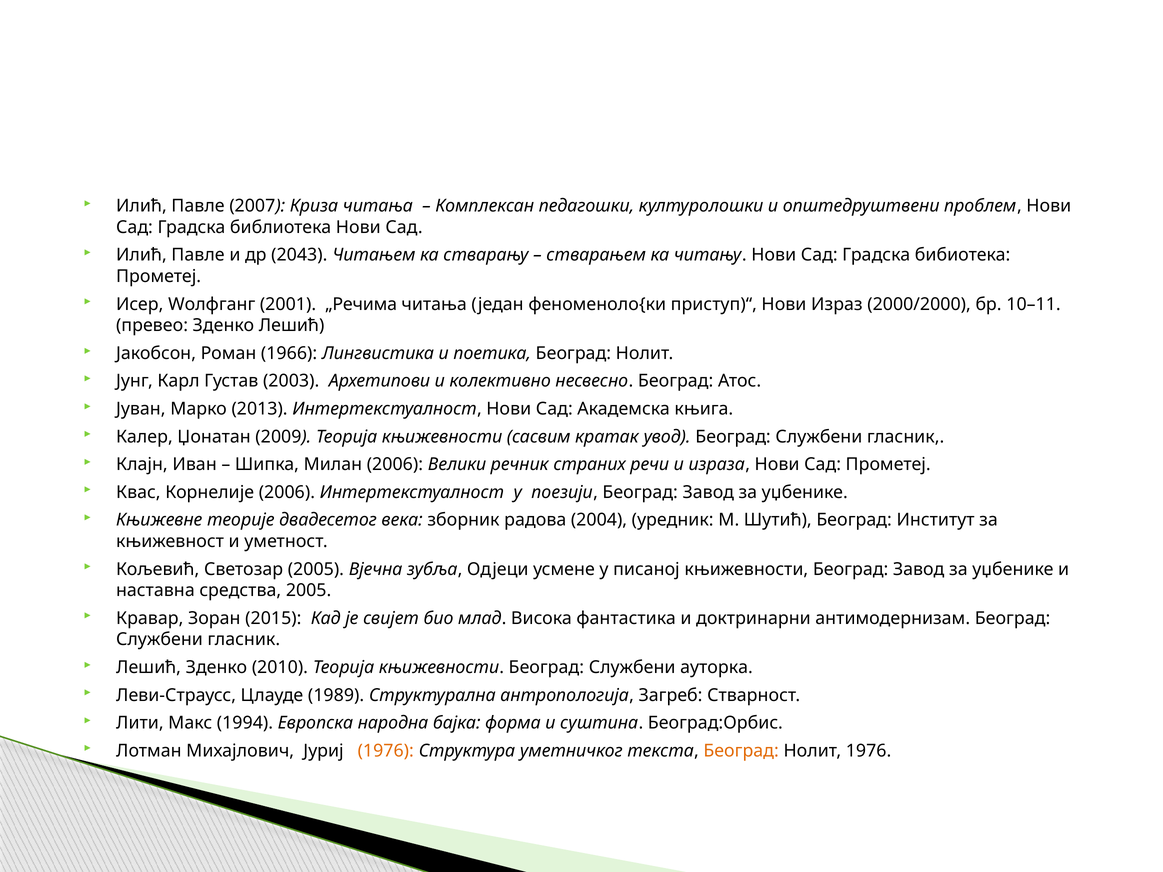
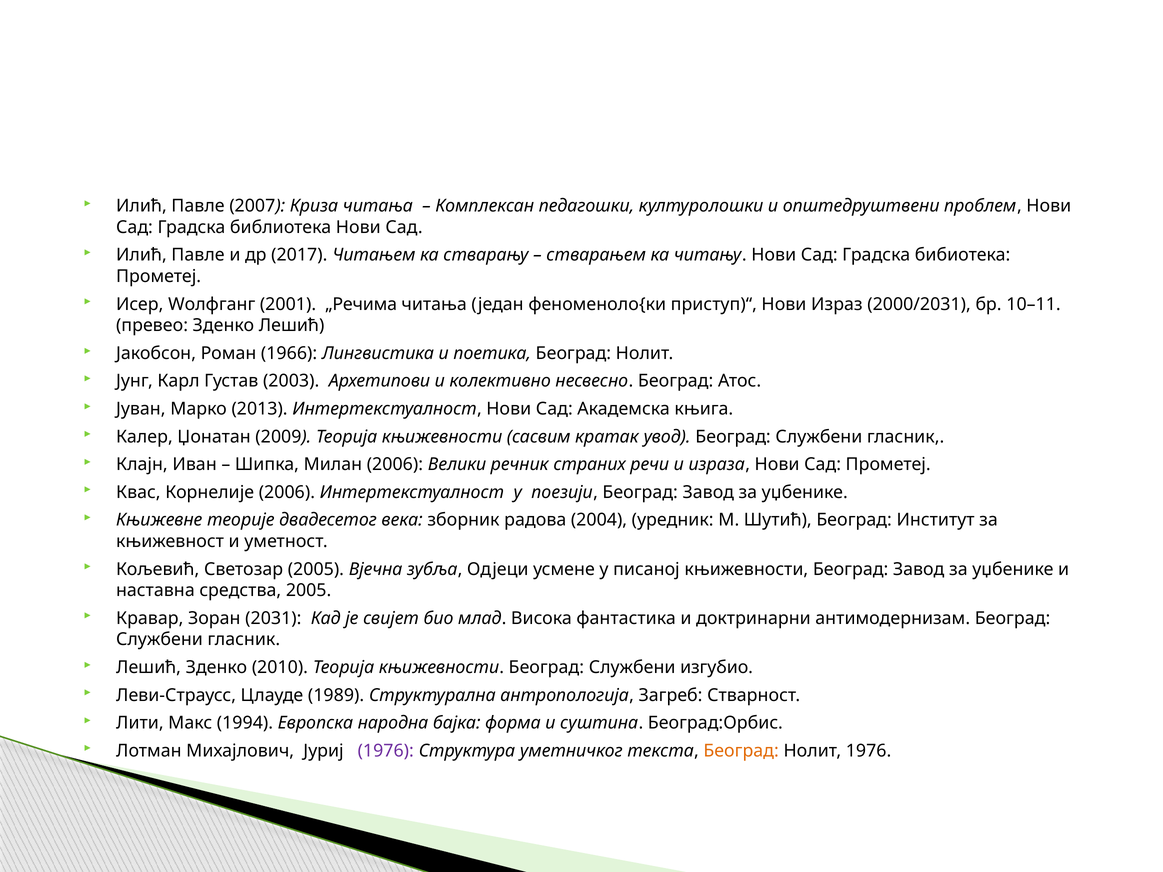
2043: 2043 -> 2017 (299, 255)
2000/2000: 2000/2000 -> 2000/2031 (919, 304)
2015: 2015 -> 2031 (273, 618)
ауторка: ауторка -> изгубио (717, 668)
1976 colour: orange -> purple (386, 751)
